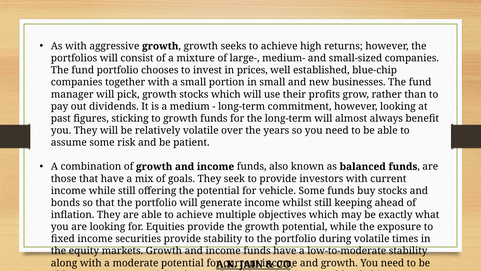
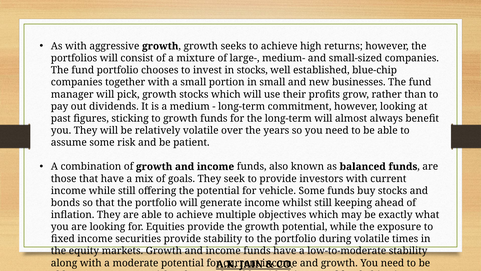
in prices: prices -> stocks (252, 70)
